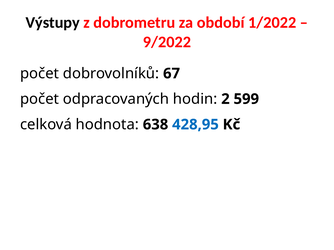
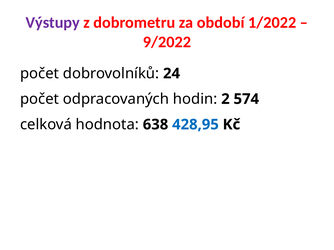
Výstupy colour: black -> purple (53, 23)
67: 67 -> 24 (172, 74)
599: 599 -> 574 (246, 99)
